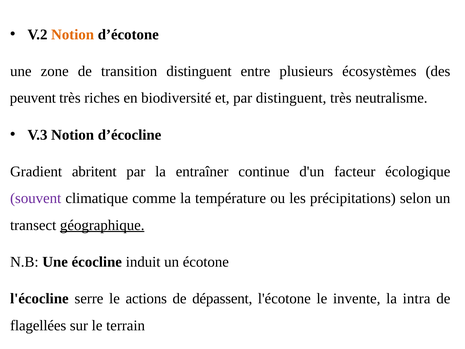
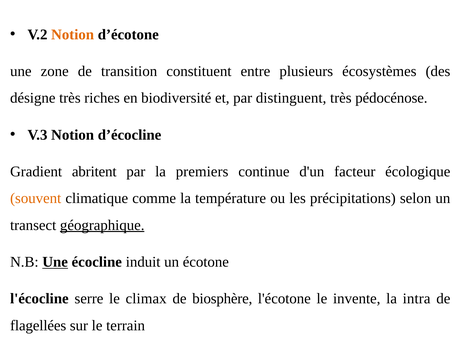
transition distinguent: distinguent -> constituent (199, 71)
peuvent: peuvent -> désigne (33, 98)
neutralisme: neutralisme -> pédocénose (391, 98)
entraîner: entraîner -> premiers (202, 172)
souvent colour: purple -> orange (36, 198)
Une underline: none -> present (55, 262)
actions: actions -> climax (146, 299)
dépassent: dépassent -> biosphère (222, 299)
